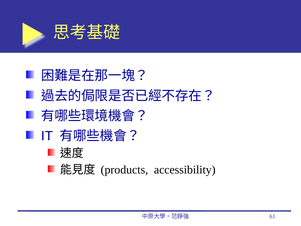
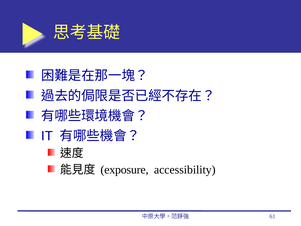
products: products -> exposure (124, 170)
